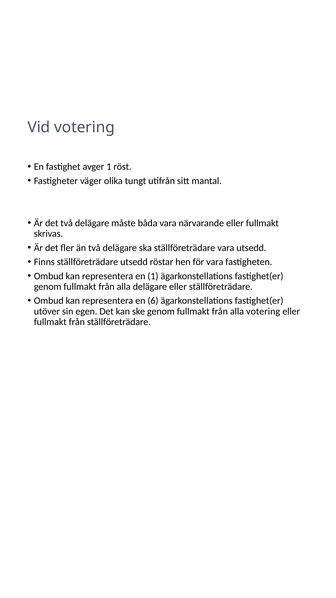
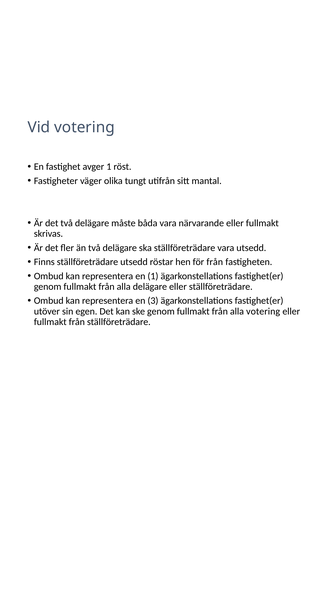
för vara: vara -> från (215, 262)
6: 6 -> 3 (153, 300)
